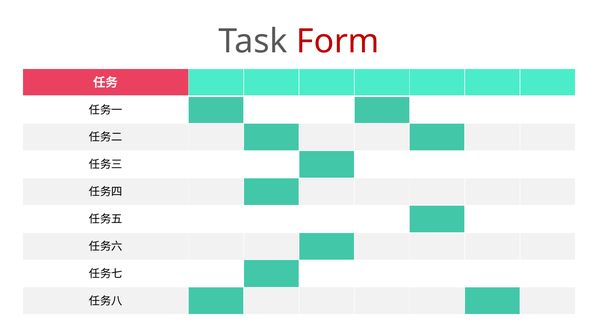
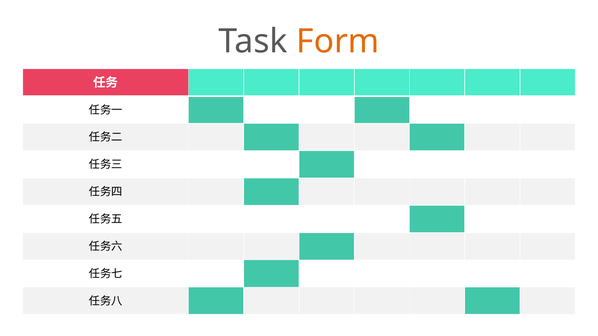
Form colour: red -> orange (338, 41)
